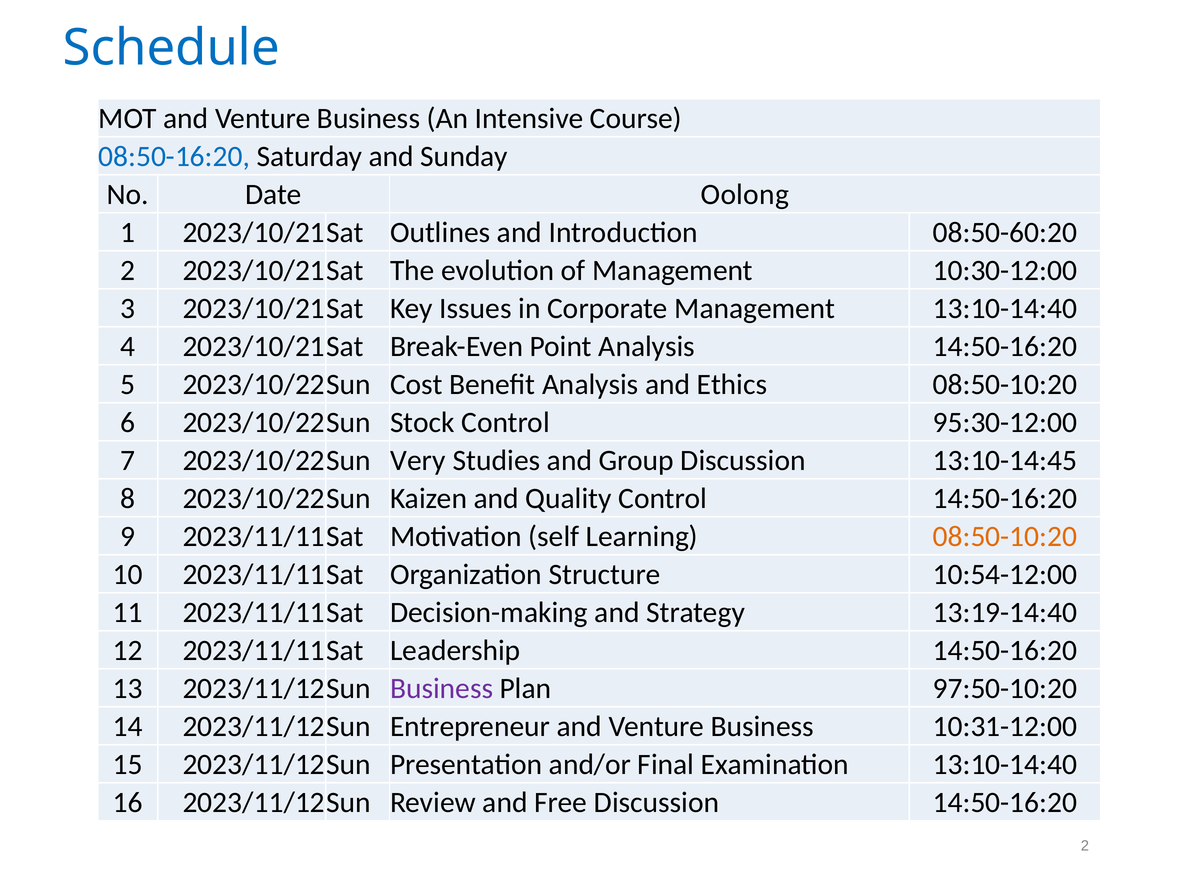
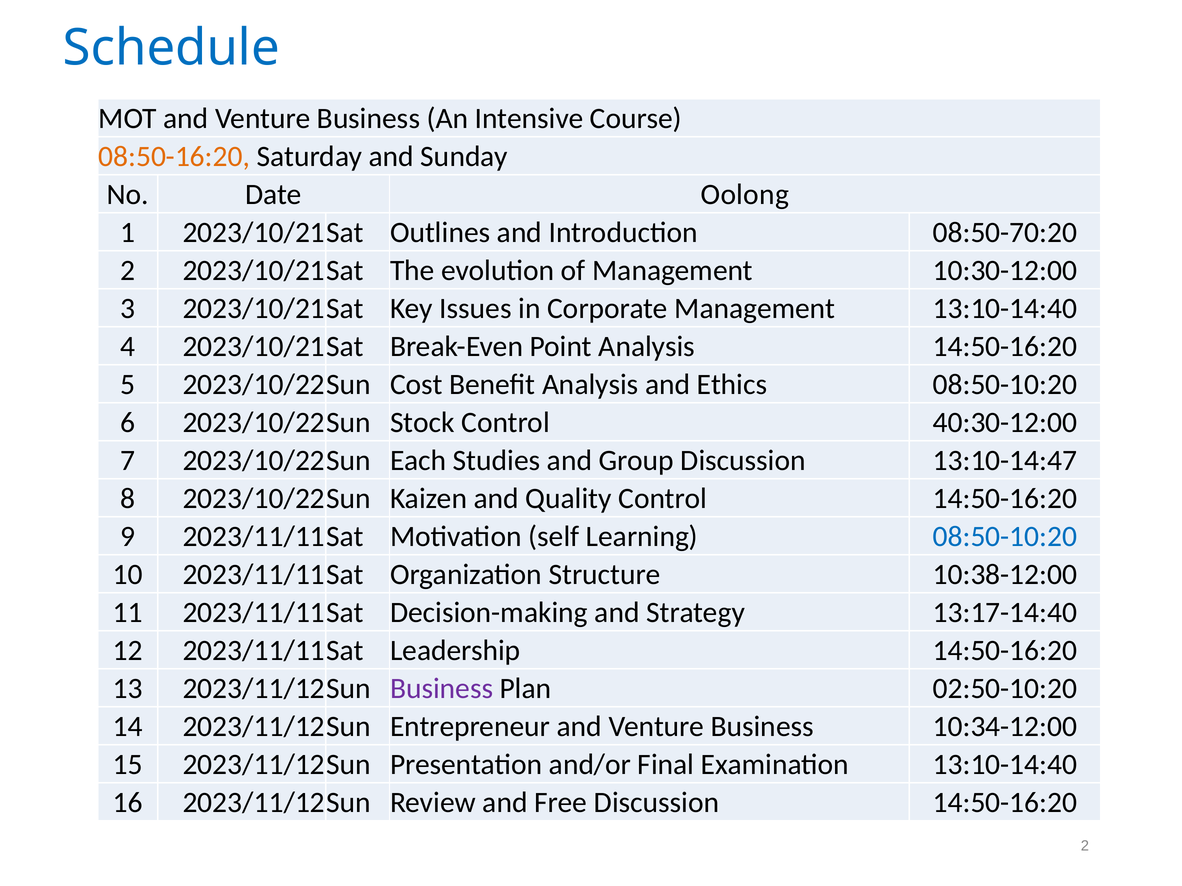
08:50-16:20 colour: blue -> orange (174, 157)
08:50-60:20: 08:50-60:20 -> 08:50-70:20 (1005, 233)
95:30-12:00: 95:30-12:00 -> 40:30-12:00 (1005, 423)
Very: Very -> Each (418, 461)
13:10-14:45: 13:10-14:45 -> 13:10-14:47 (1005, 461)
08:50-10:20 colour: orange -> blue (1005, 537)
10:54-12:00: 10:54-12:00 -> 10:38-12:00 (1005, 575)
13:19-14:40: 13:19-14:40 -> 13:17-14:40 (1005, 613)
97:50-10:20: 97:50-10:20 -> 02:50-10:20 (1005, 689)
10:31-12:00: 10:31-12:00 -> 10:34-12:00 (1005, 727)
